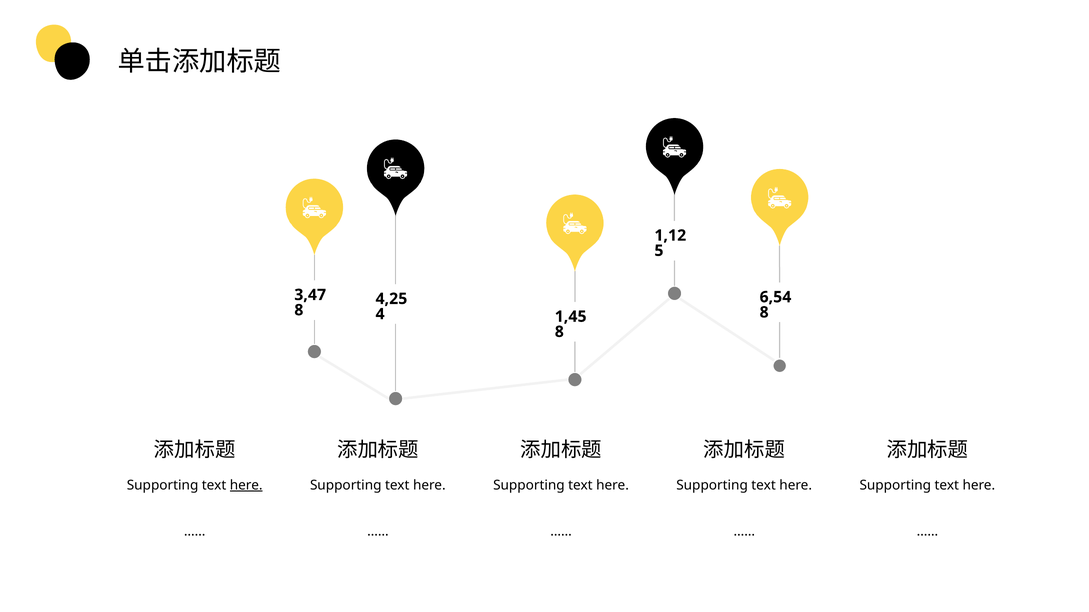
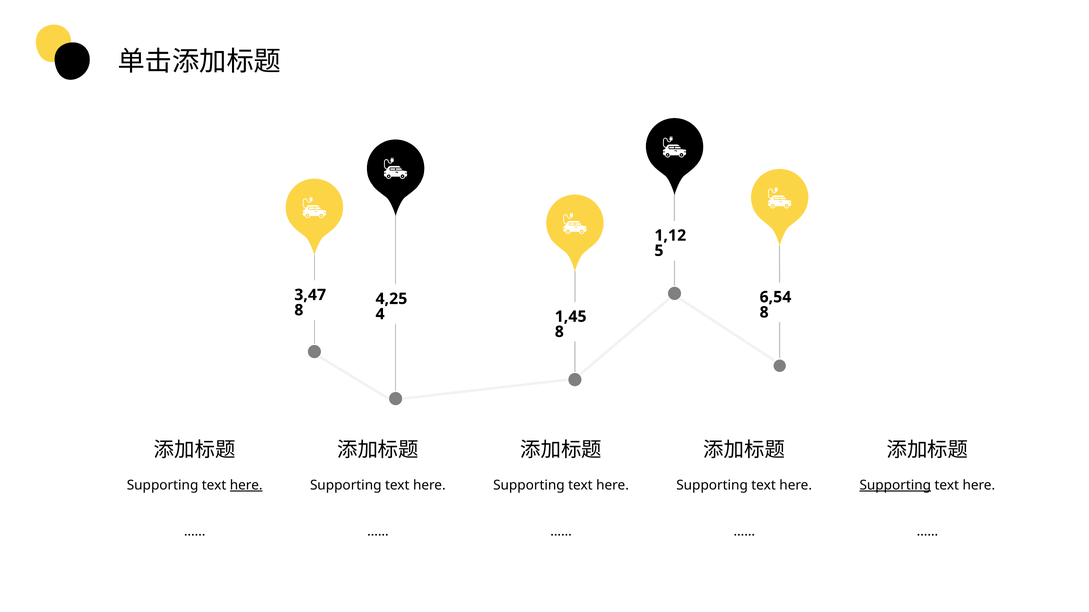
Supporting underline: none -> present (895, 485)
